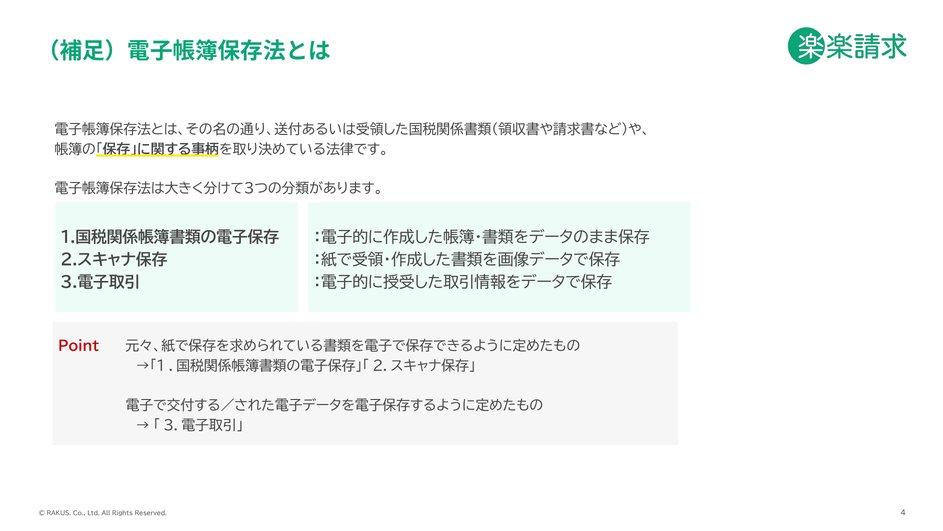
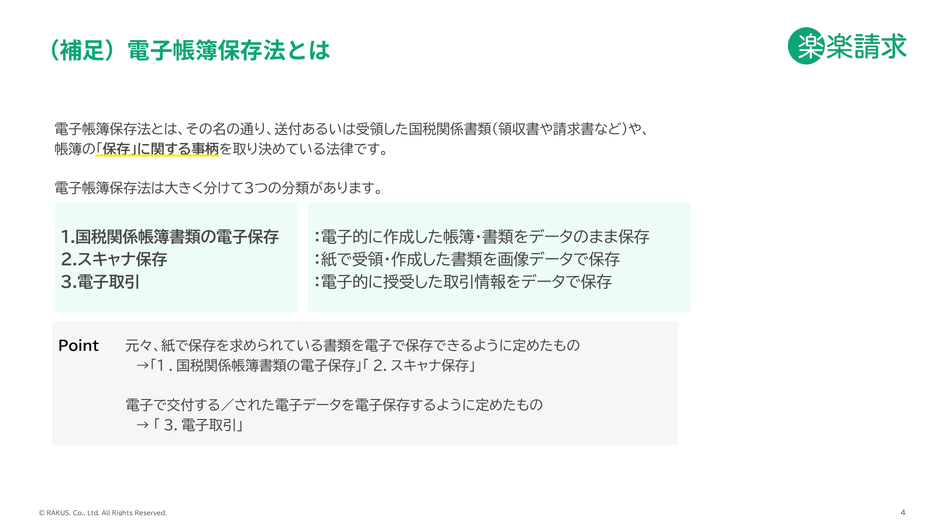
Point colour: red -> black (79, 346)
